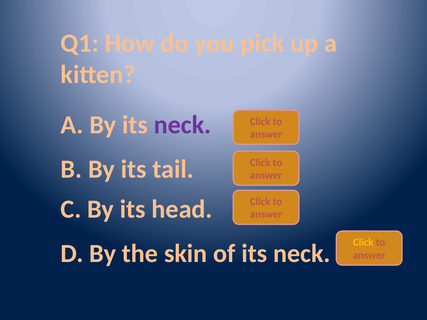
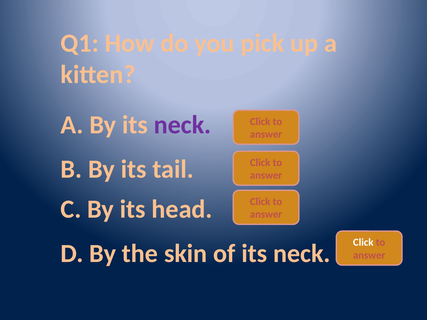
Click colour: yellow -> white (363, 243)
